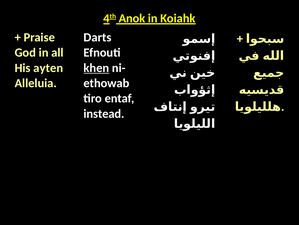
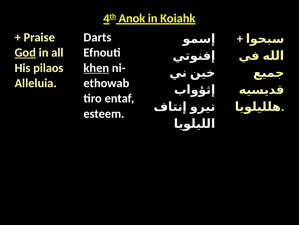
God underline: none -> present (25, 52)
ayten: ayten -> pilaos (48, 68)
instead: instead -> esteem (104, 113)
